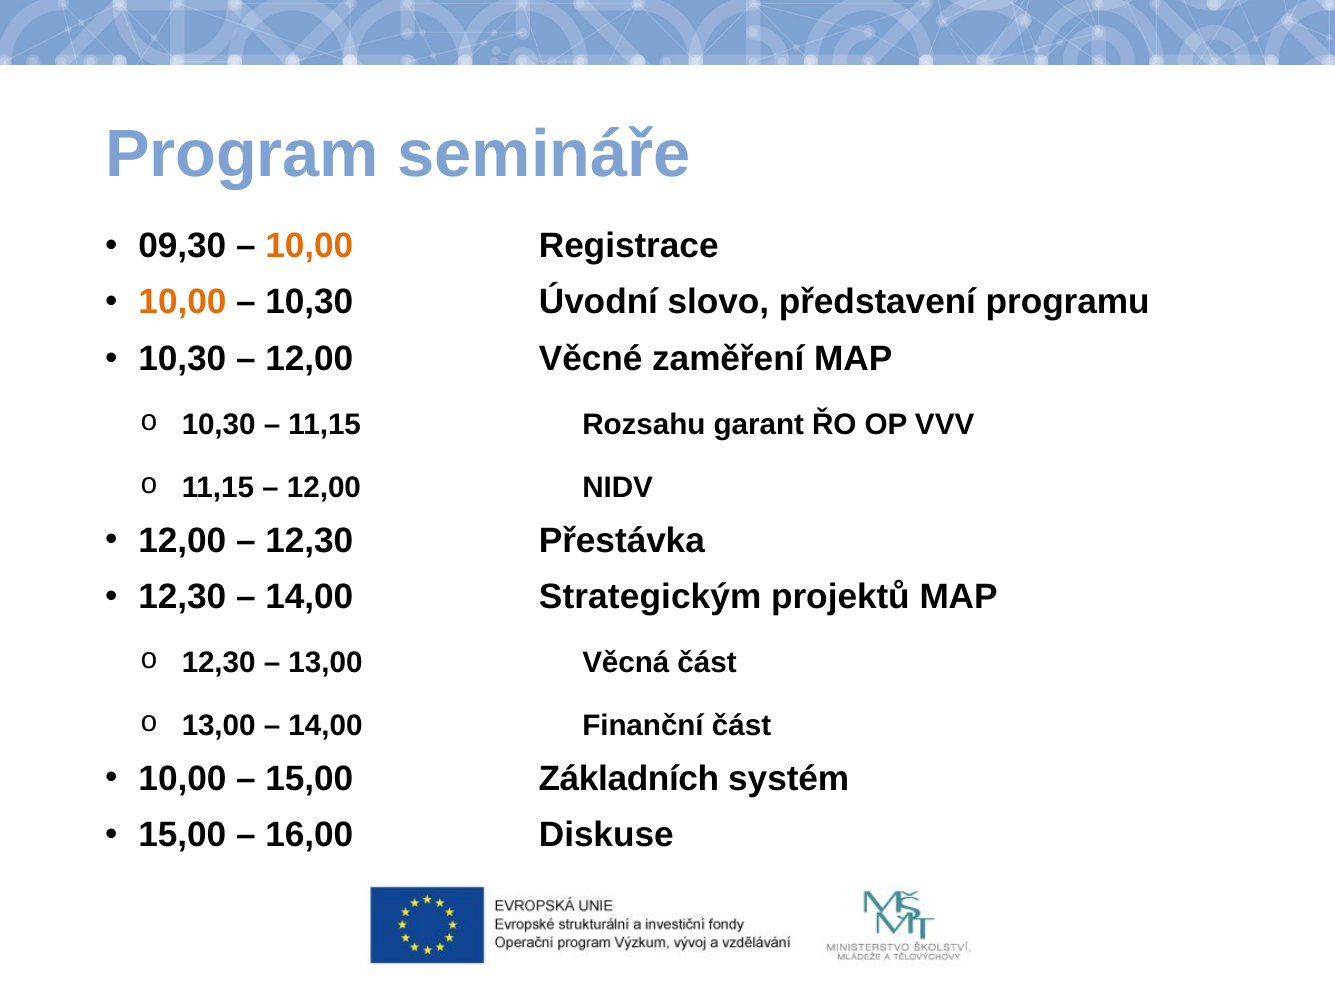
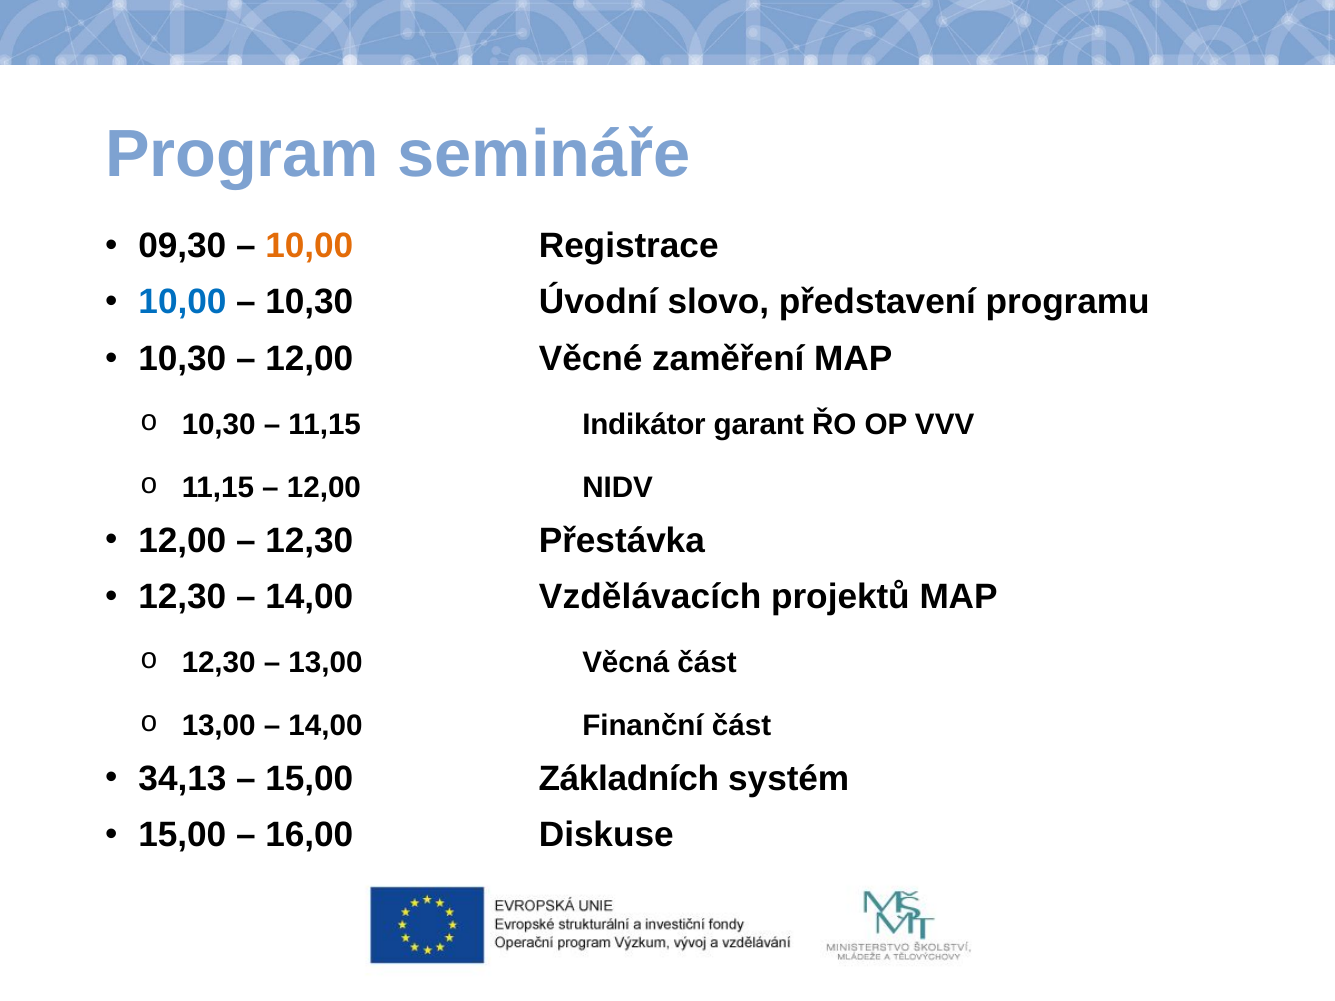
10,00 colour: orange -> blue (182, 302)
Rozsahu: Rozsahu -> Indikátor (644, 425)
Strategickým: Strategickým -> Vzdělávacích (650, 597)
10,00: 10,00 -> 34,13 (182, 779)
